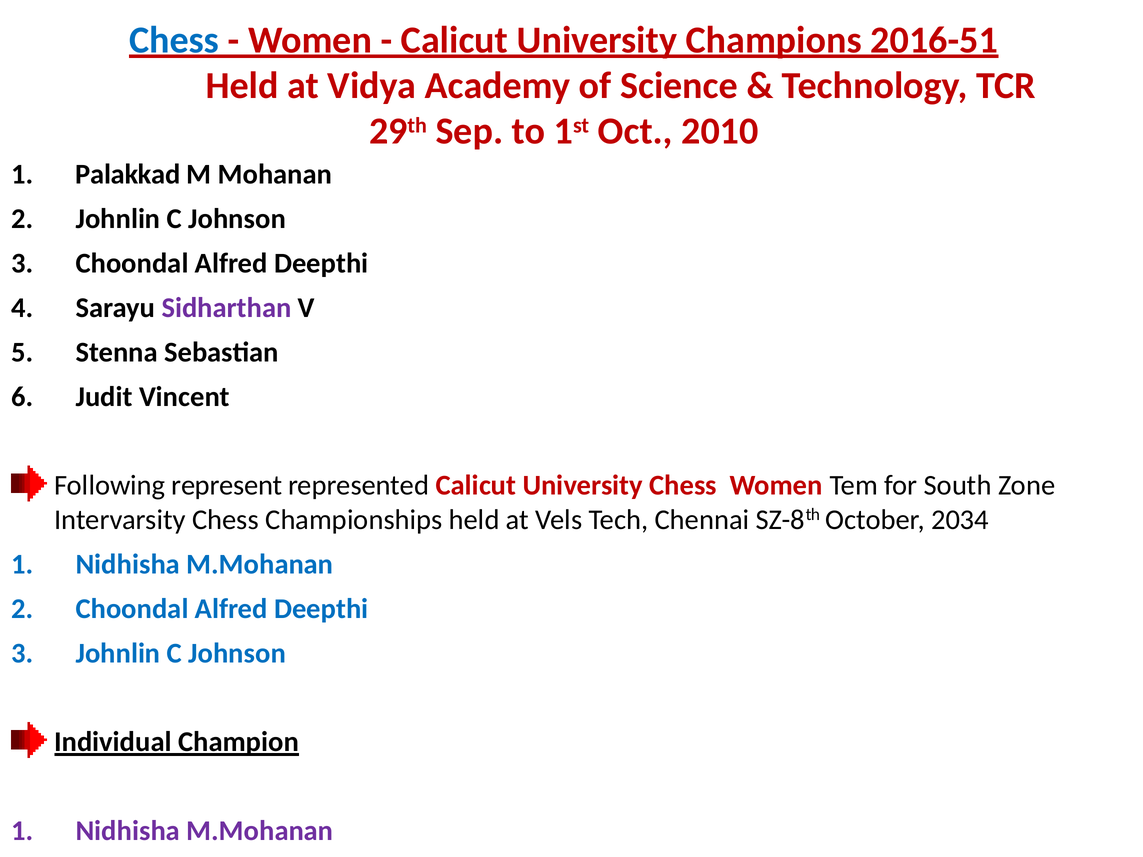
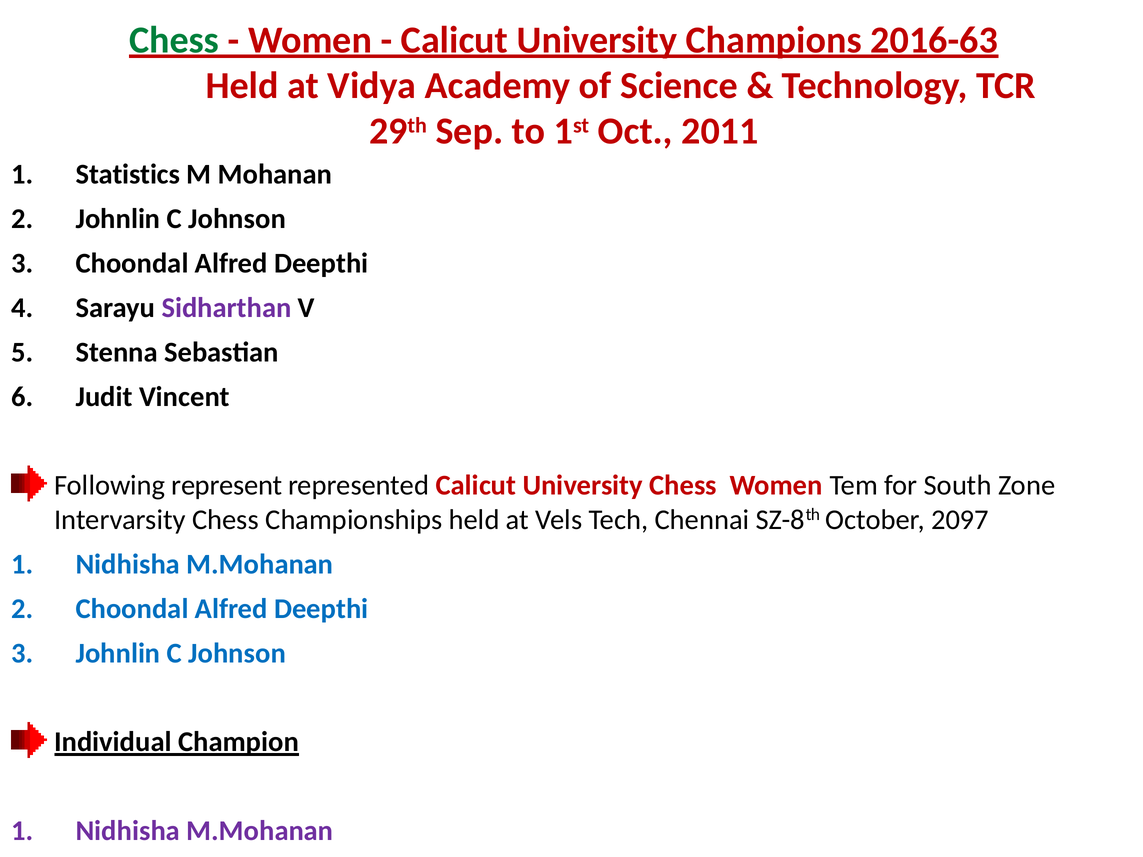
Chess colour: blue -> green (174, 40)
2016-51: 2016-51 -> 2016-63 (934, 40)
2010: 2010 -> 2011 (720, 131)
Palakkad: Palakkad -> Statistics (128, 174)
2034: 2034 -> 2097 (960, 520)
